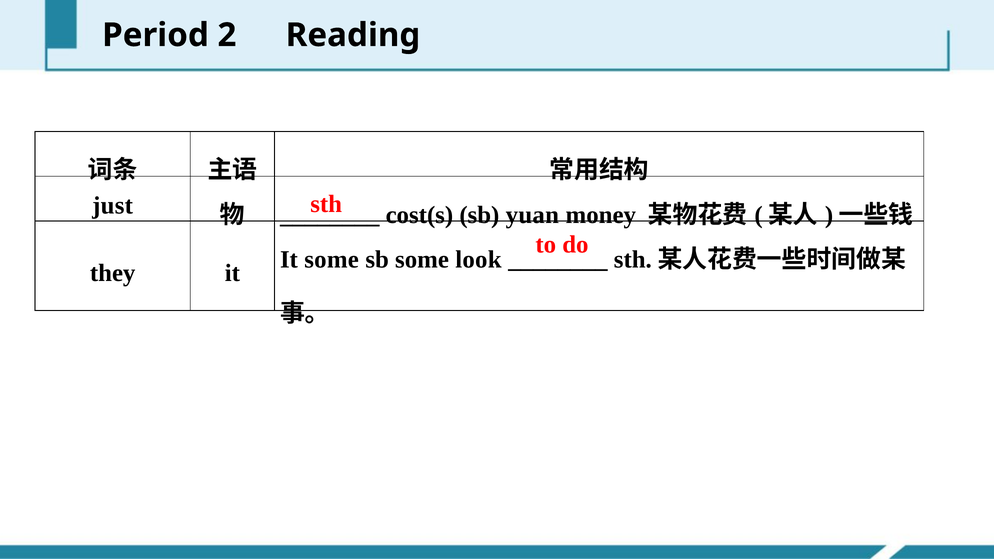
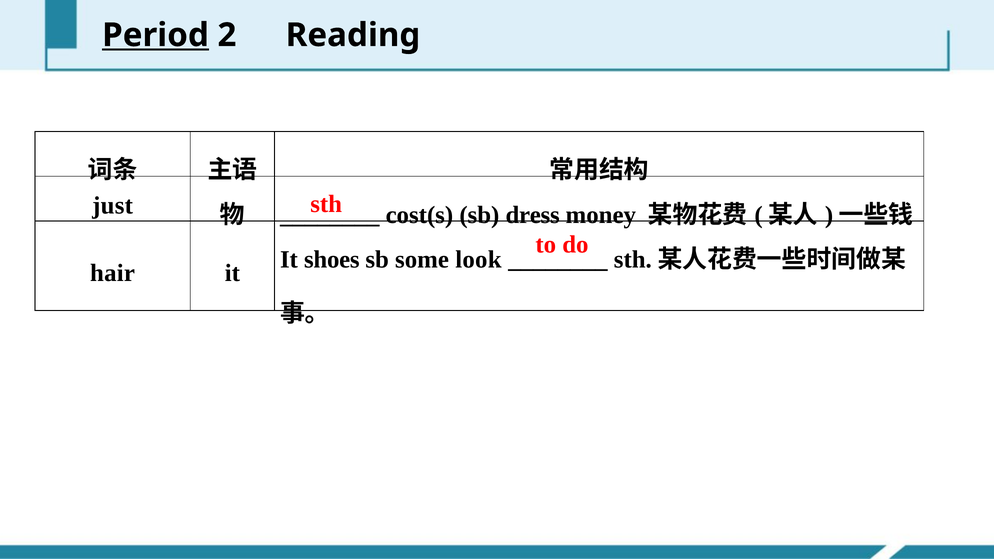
Period underline: none -> present (155, 35)
yuan: yuan -> dress (533, 215)
It some: some -> shoes (332, 260)
they: they -> hair (113, 273)
